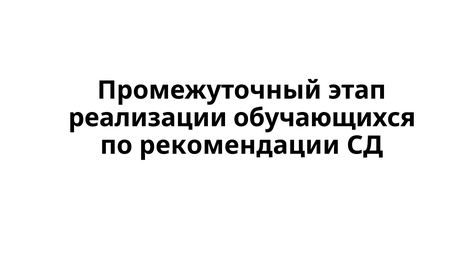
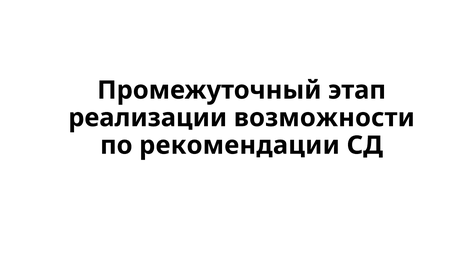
обучающихся: обучающихся -> возможности (324, 118)
